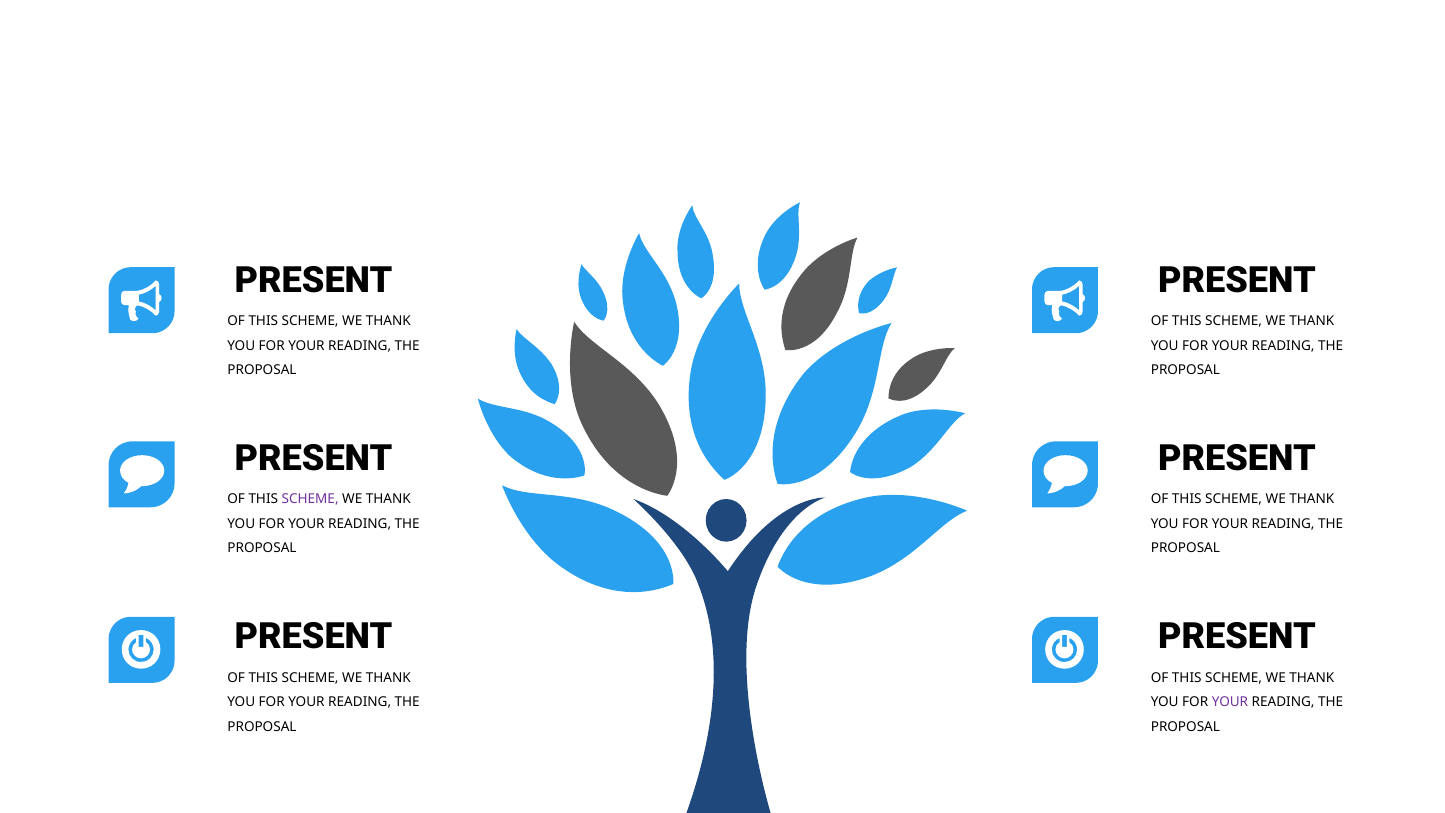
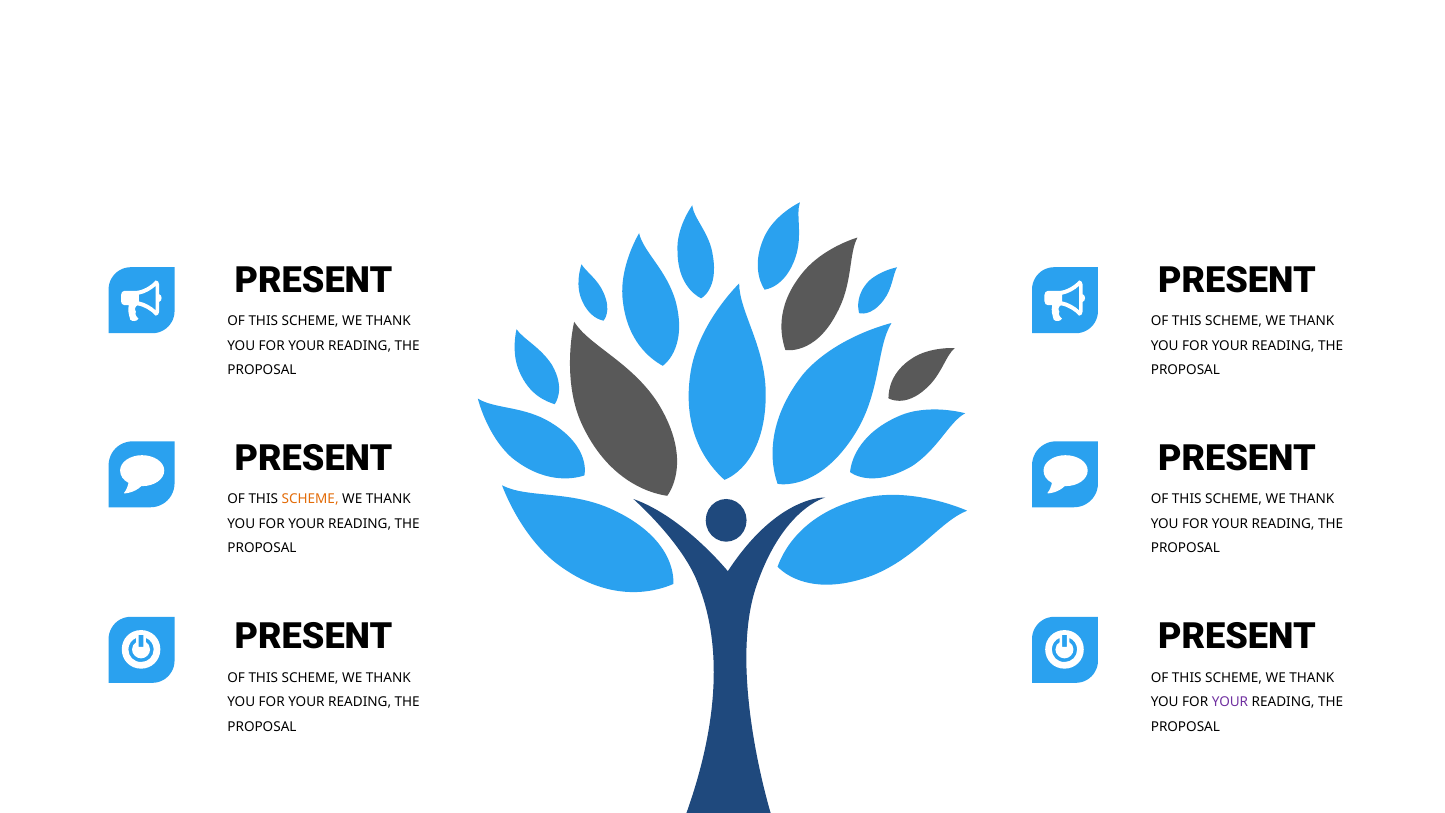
SCHEME colour: purple -> orange (310, 499)
